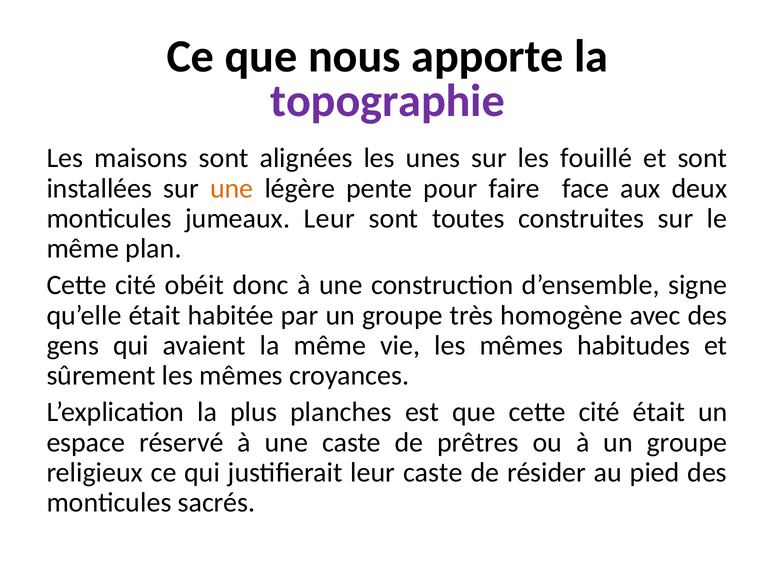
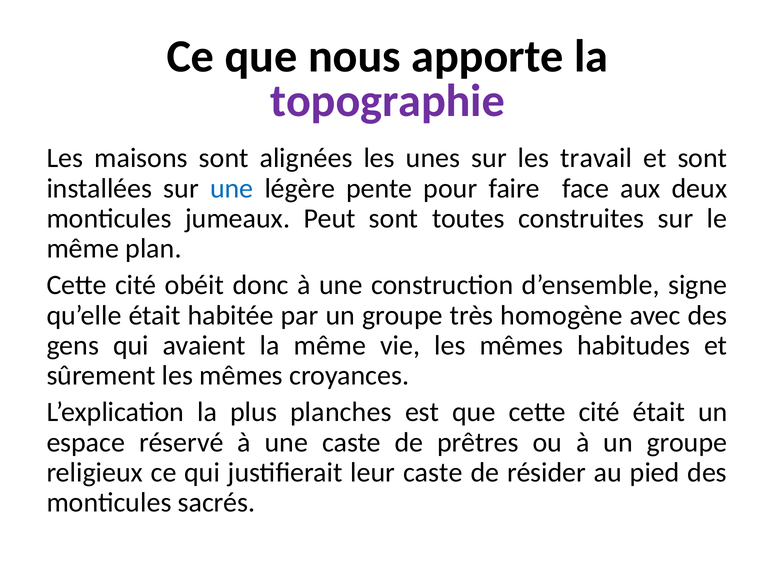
fouillé: fouillé -> travail (596, 158)
une colour: orange -> blue (232, 188)
jumeaux Leur: Leur -> Peut (330, 219)
